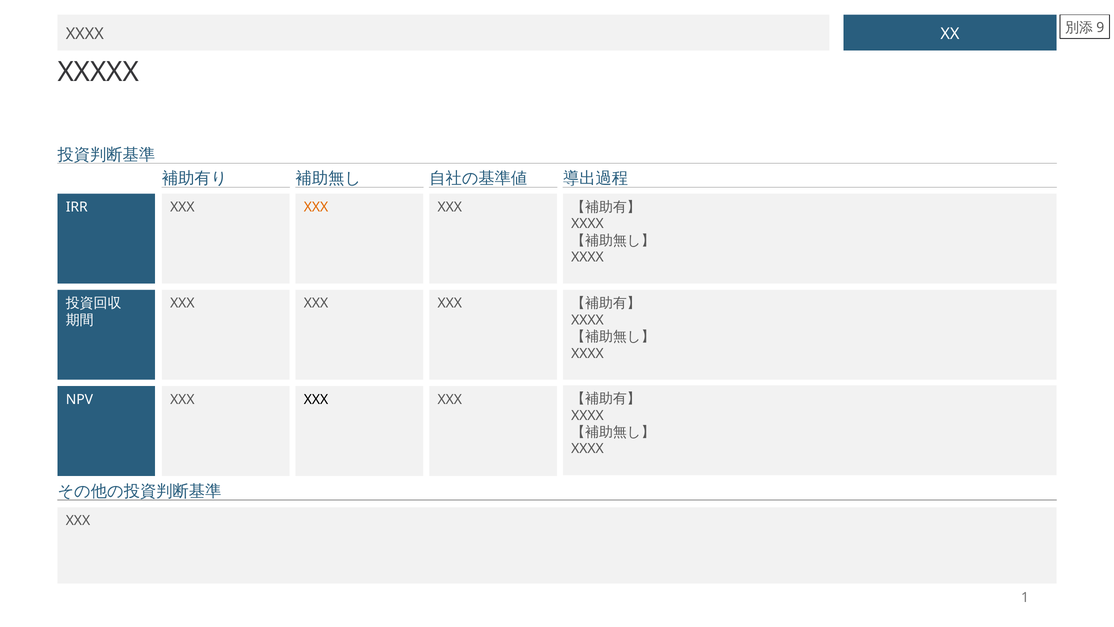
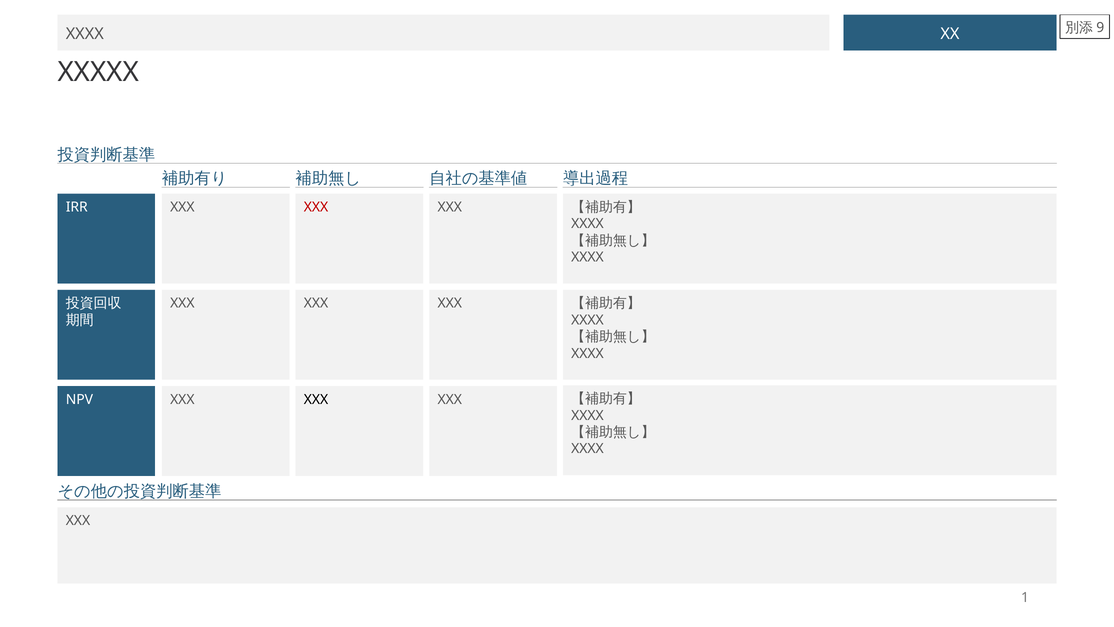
XXX colour: orange -> red (316, 207)
